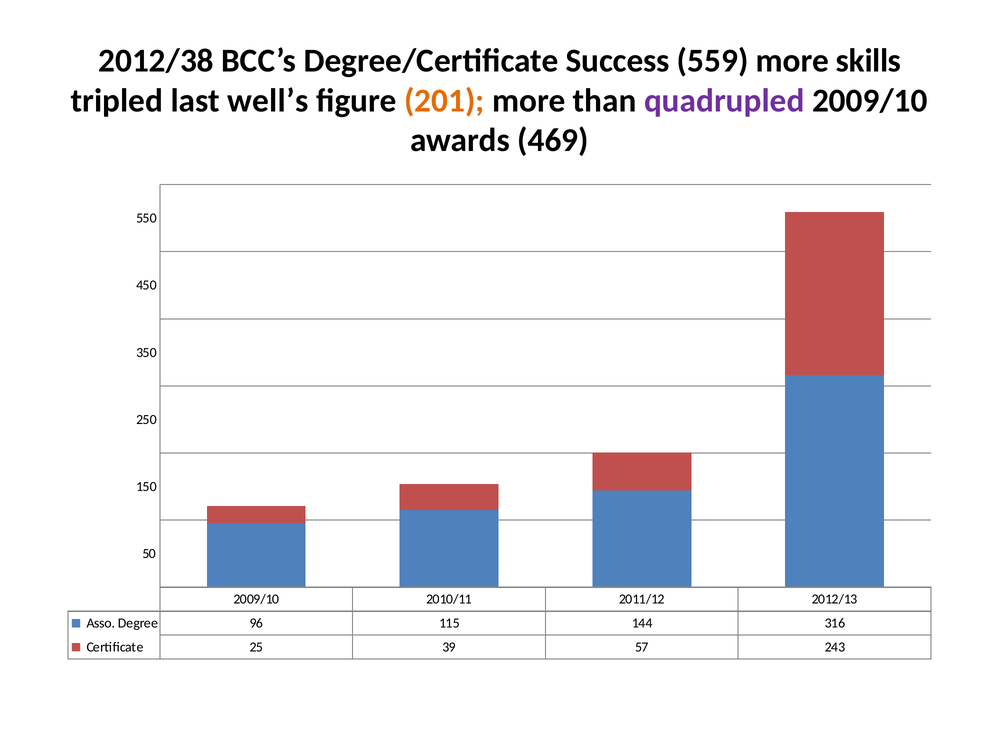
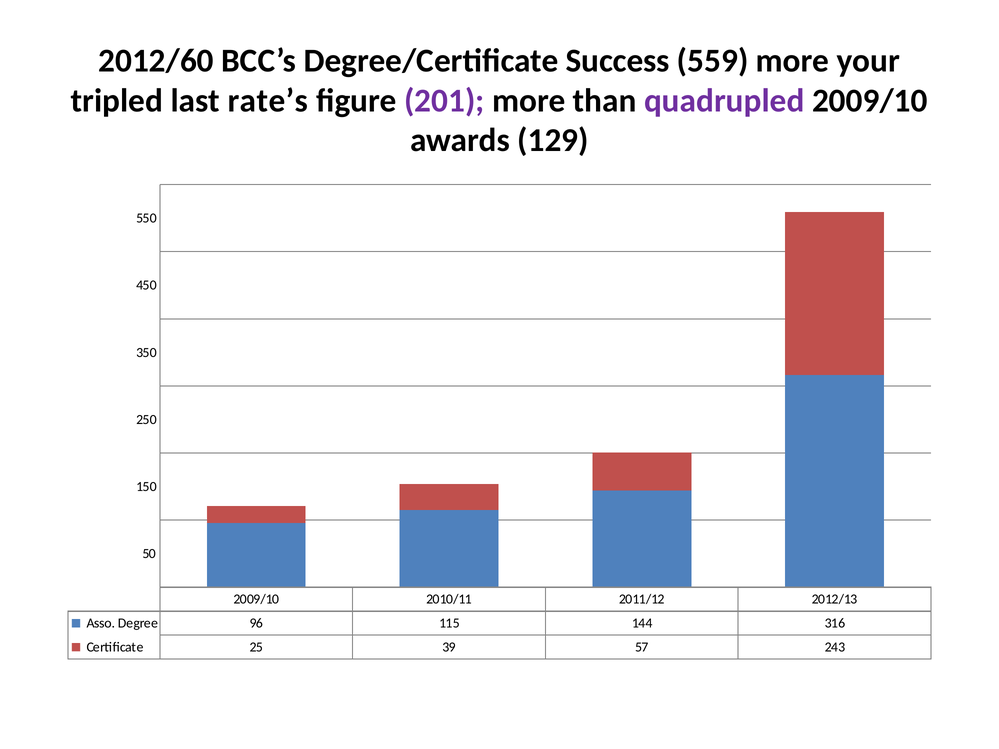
2012/38: 2012/38 -> 2012/60 (156, 61)
skills: skills -> your (868, 61)
well’s: well’s -> rate’s (268, 101)
201 colour: orange -> purple (444, 101)
469: 469 -> 129 (553, 141)
